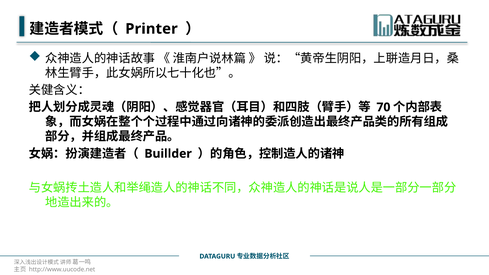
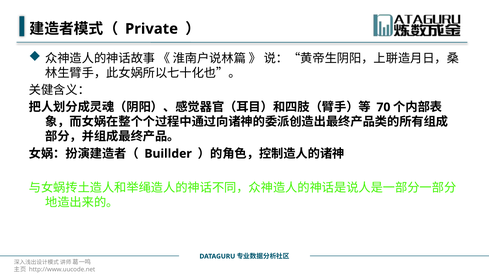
Printer: Printer -> Private (152, 29)
